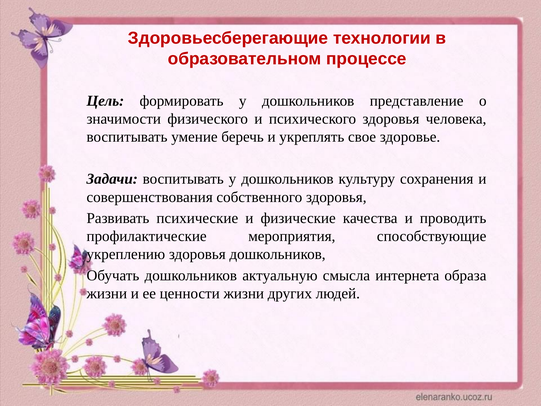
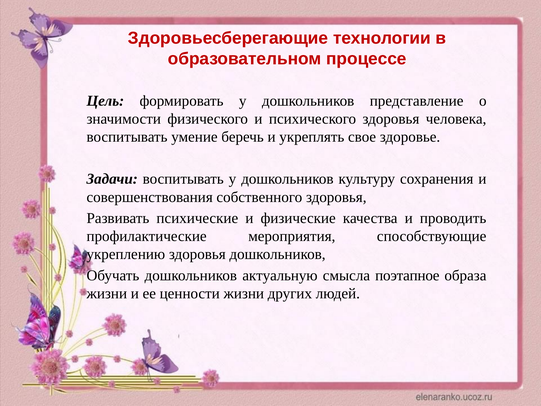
интернета: интернета -> поэтапное (407, 275)
